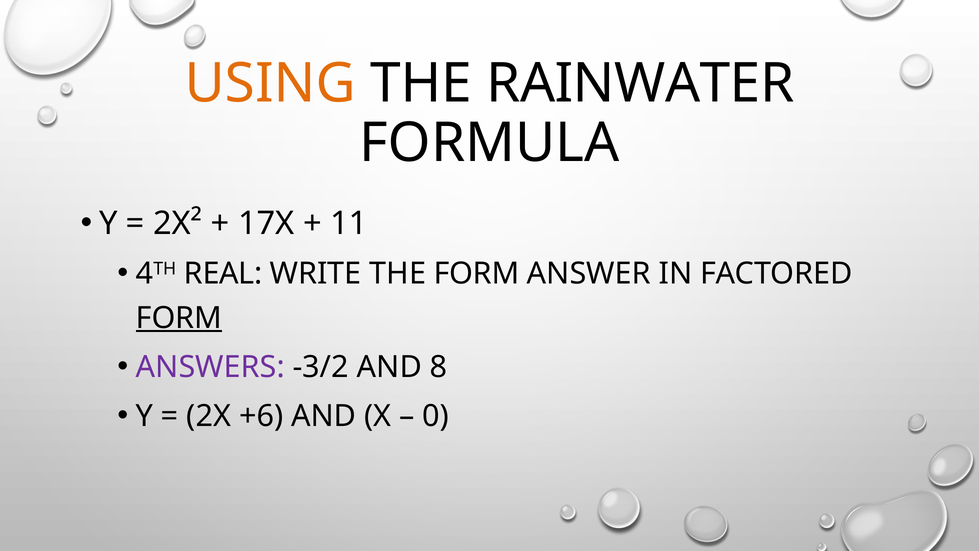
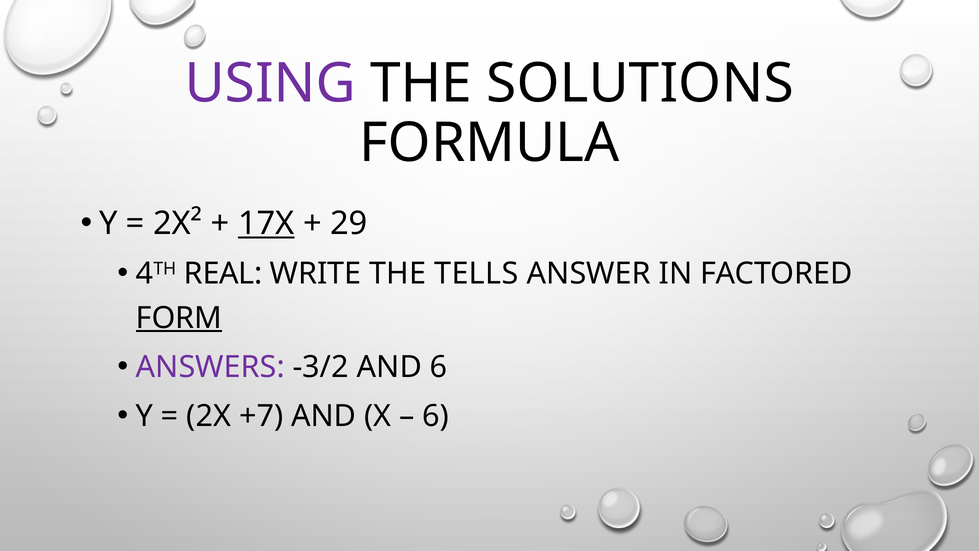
USING colour: orange -> purple (270, 84)
RAINWATER: RAINWATER -> SOLUTIONS (640, 84)
17X underline: none -> present (266, 223)
11: 11 -> 29 (349, 223)
THE FORM: FORM -> TELLS (476, 274)
AND 8: 8 -> 6 (439, 367)
+6: +6 -> +7 (261, 416)
0: 0 -> 6 (436, 416)
